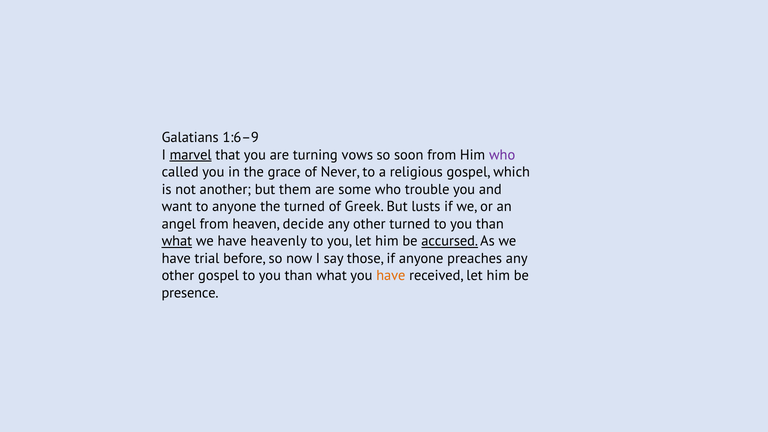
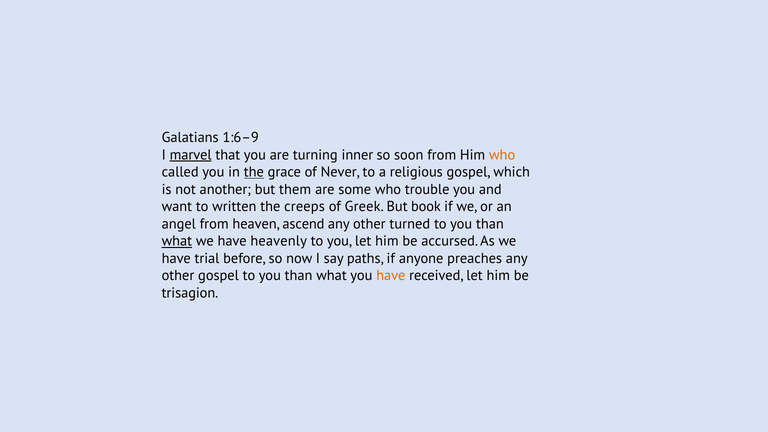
vows: vows -> inner (357, 155)
who colour: purple -> orange (502, 155)
the underline: none -> present (254, 172)
to anyone: anyone -> written (234, 207)
the turned: turned -> creeps (305, 207)
lusts: lusts -> book (426, 207)
decide: decide -> ascend (303, 224)
accursed underline: present -> none (450, 241)
those: those -> paths (365, 258)
presence: presence -> trisagion (190, 293)
